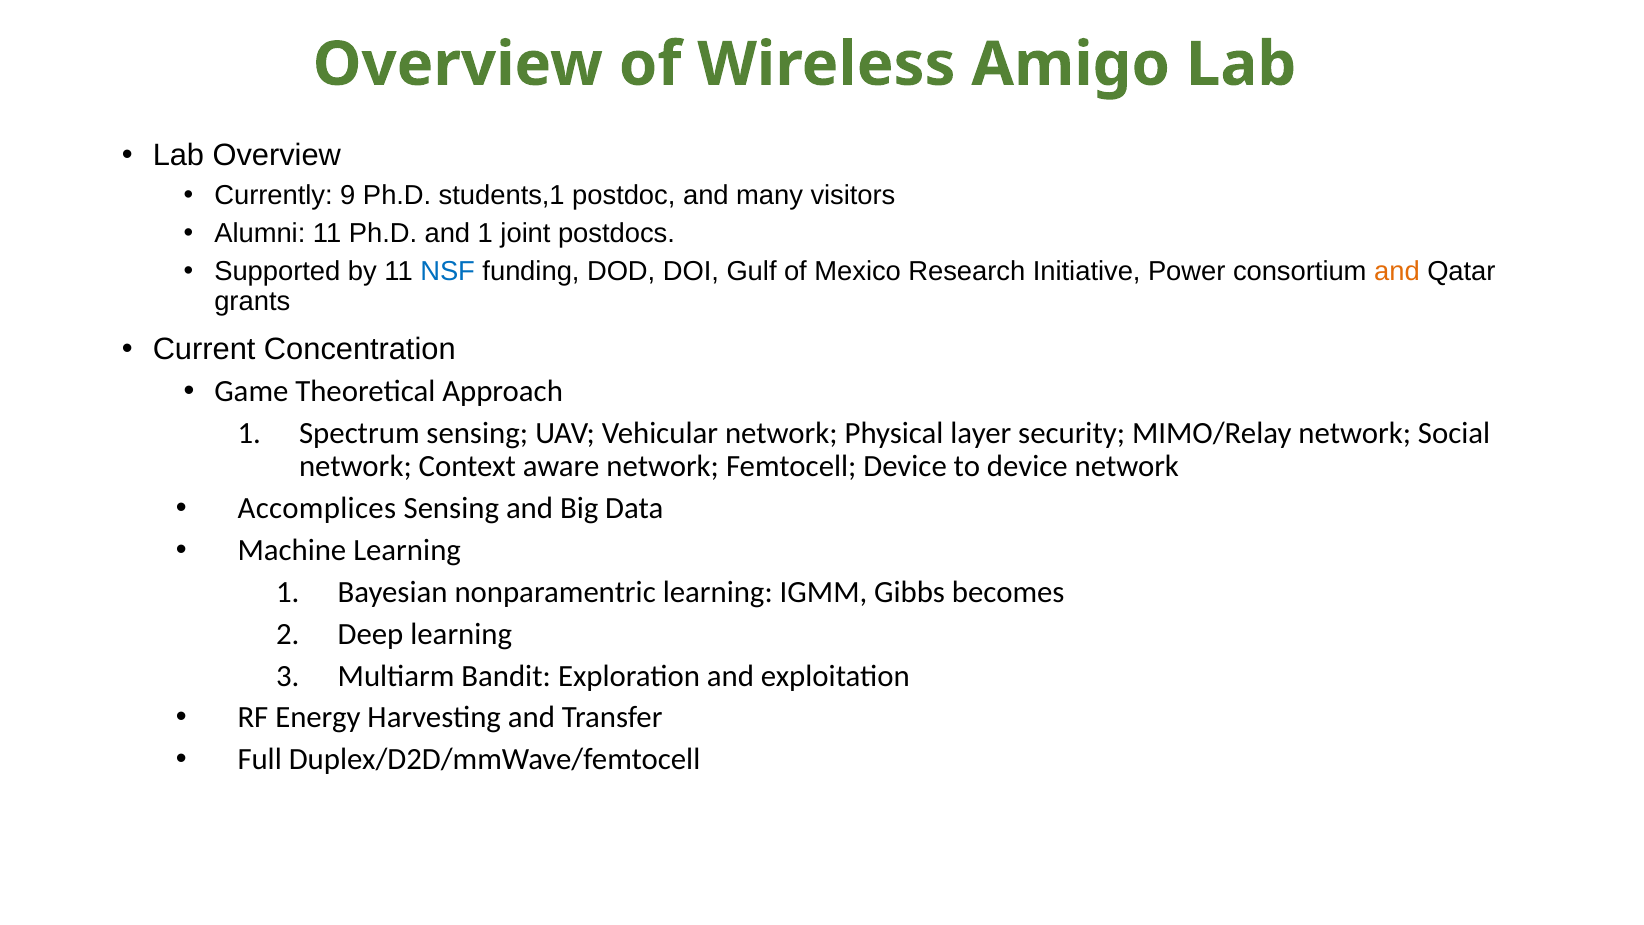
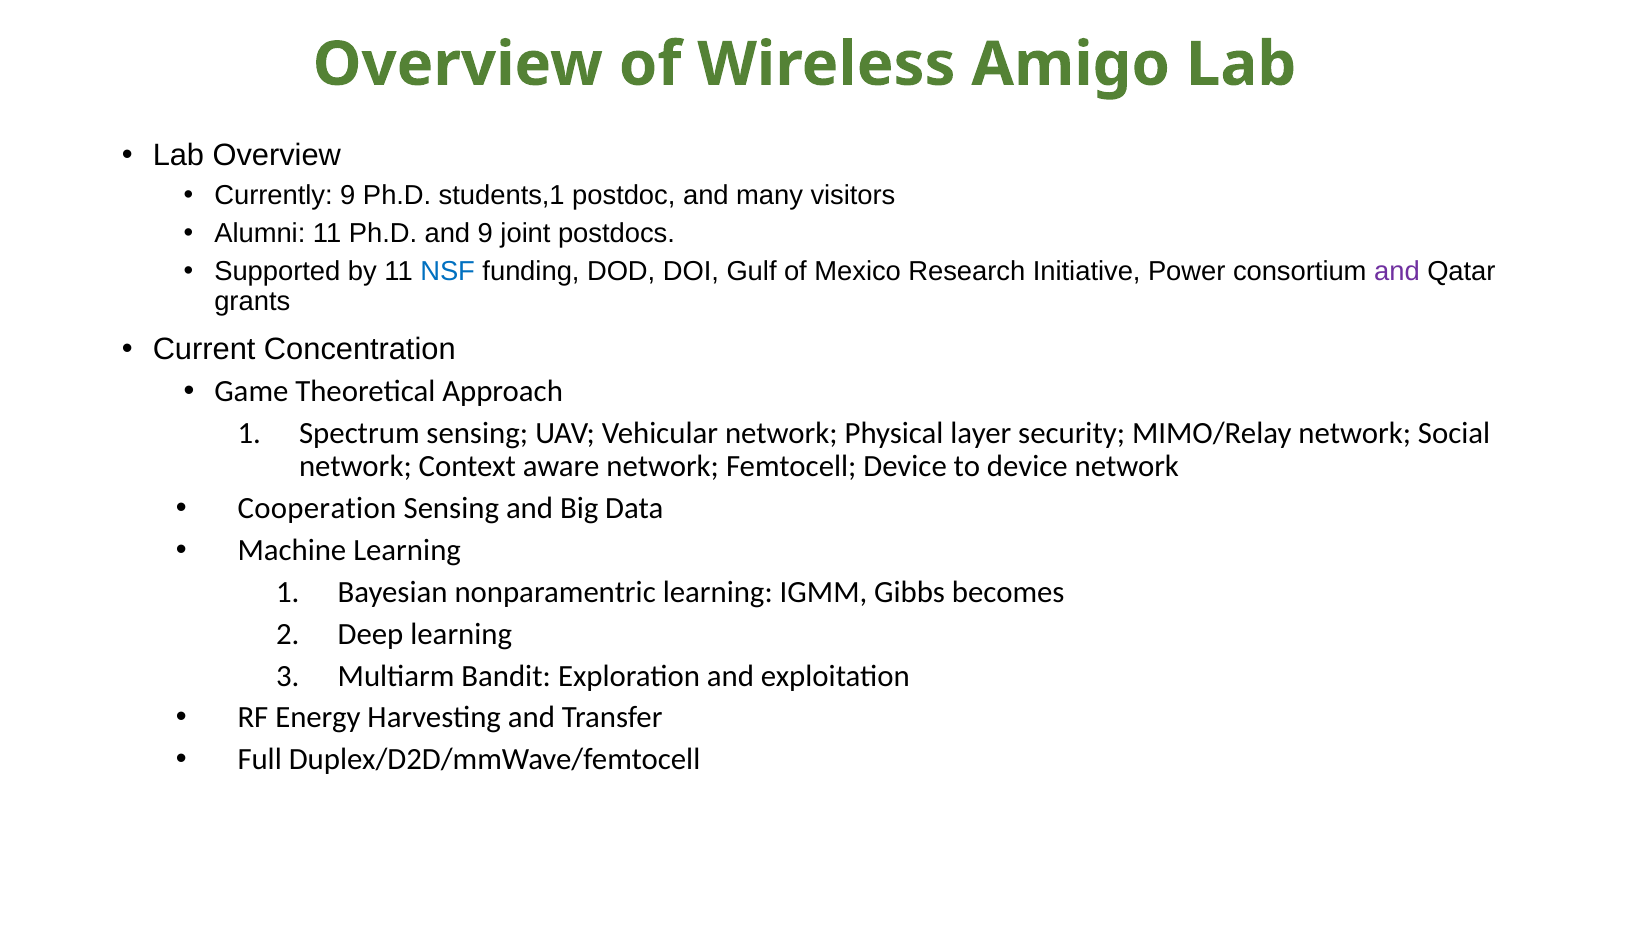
and 1: 1 -> 9 (485, 233)
and colour: orange -> purple (1397, 271)
Accomplices: Accomplices -> Cooperation (317, 508)
